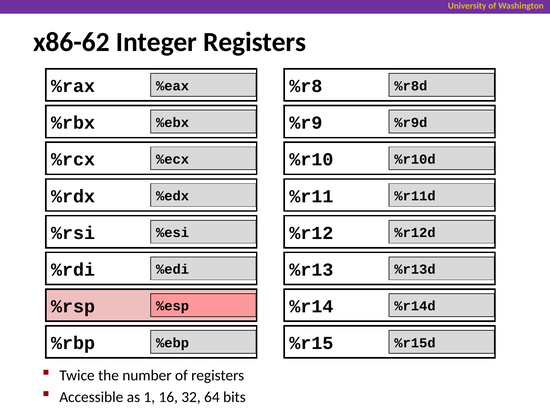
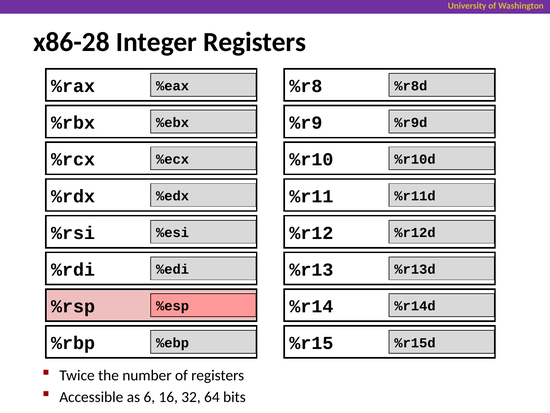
x86-62: x86-62 -> x86-28 (71, 42)
1: 1 -> 6 (149, 396)
